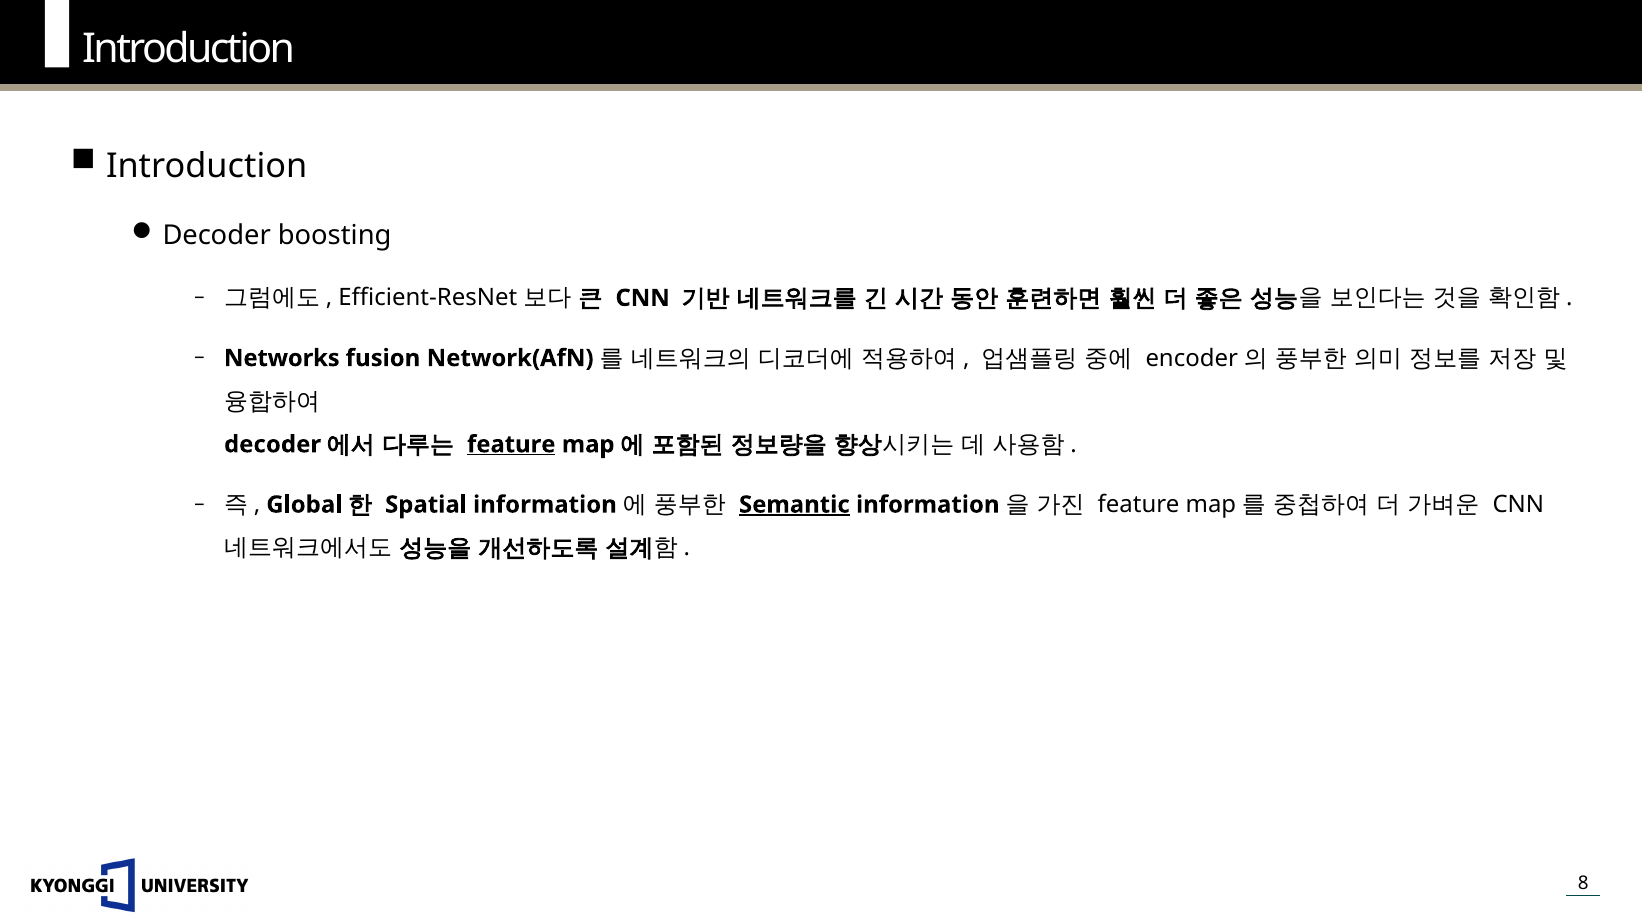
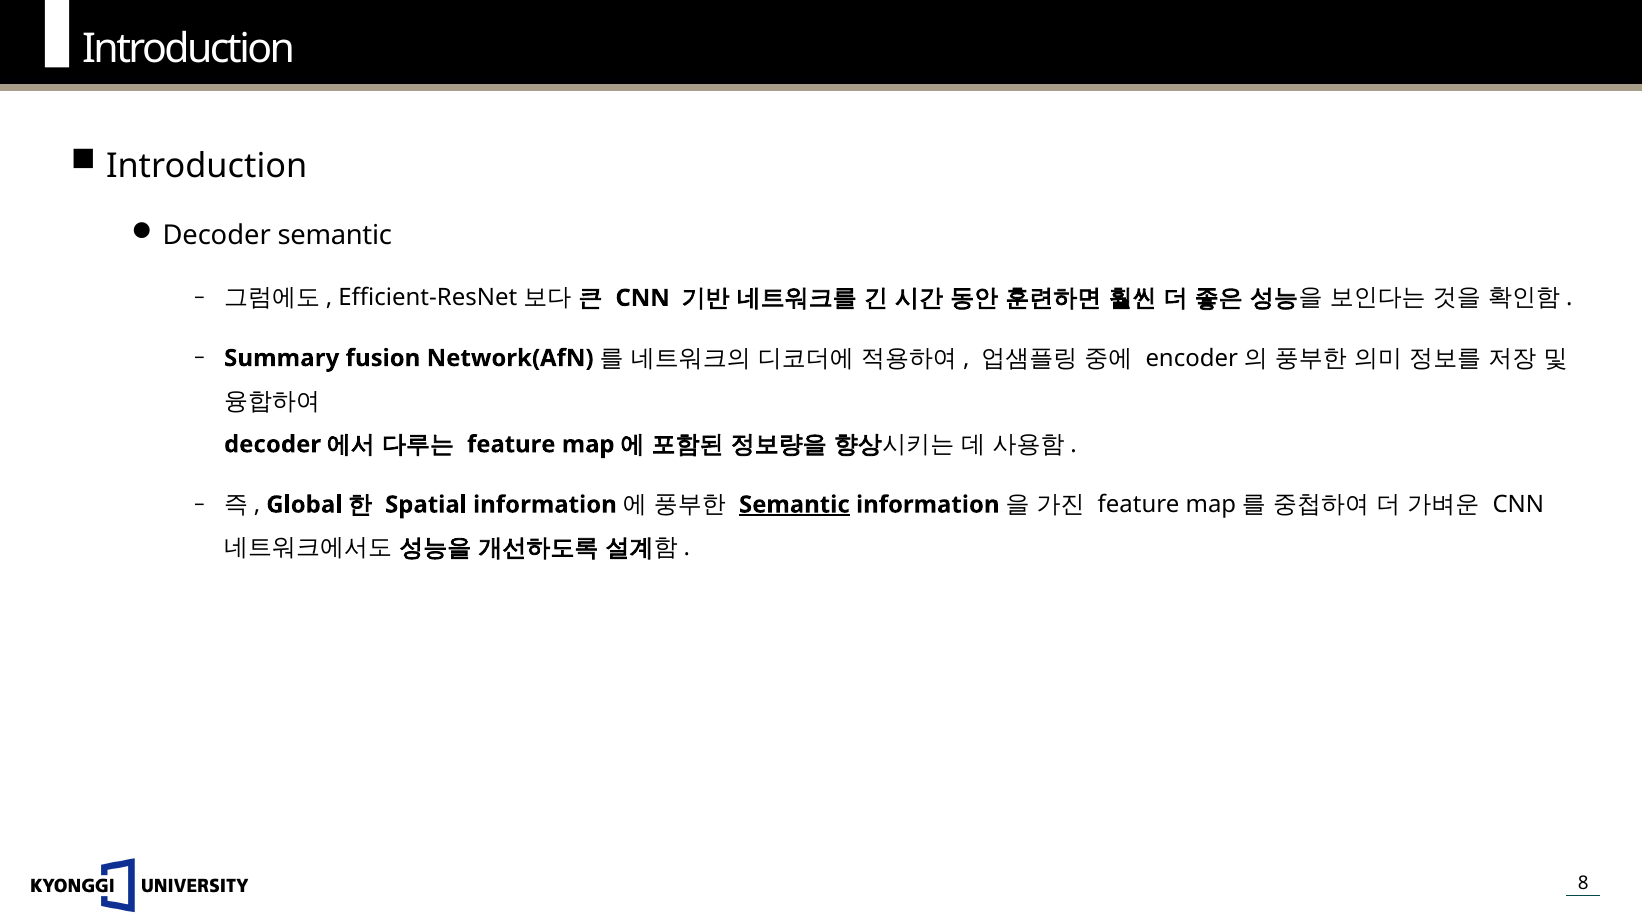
Decoder boosting: boosting -> semantic (335, 236)
Networks: Networks -> Summary (282, 358)
feature underline: present -> none (511, 444)
